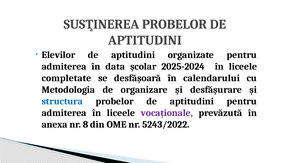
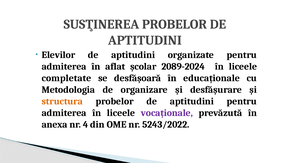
data: data -> aflat (115, 67)
2025-2024: 2025-2024 -> 2089-2024 (183, 67)
calendarului: calendarului -> educaționale (212, 78)
structura colour: blue -> orange (62, 101)
8: 8 -> 4 (86, 125)
